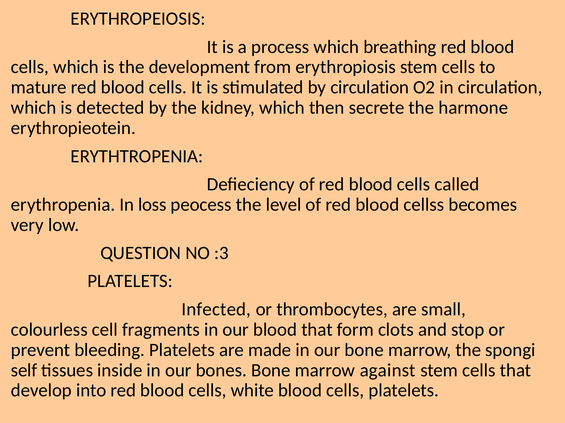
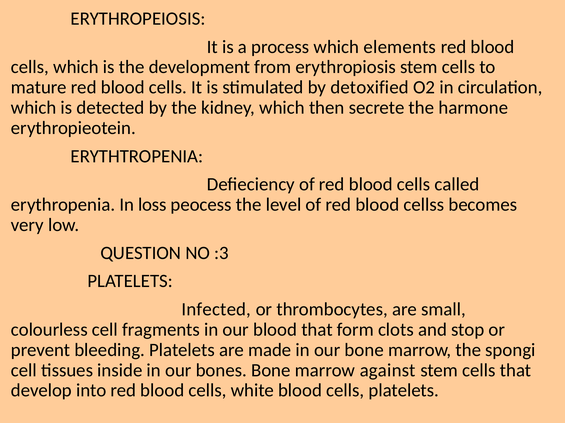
breathing: breathing -> elements (400, 47)
by circulation: circulation -> detoxified (370, 88)
self: self -> cell (24, 371)
